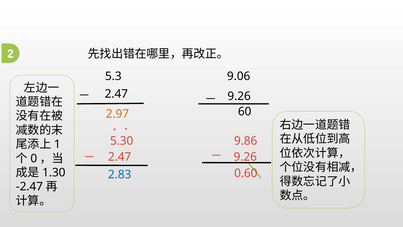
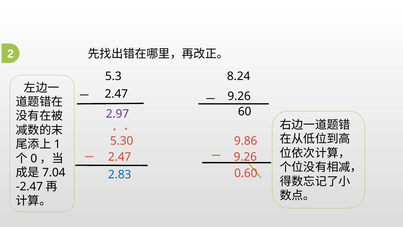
9.06: 9.06 -> 8.24 (239, 76)
2.97 colour: orange -> purple (117, 114)
1.30: 1.30 -> 7.04 (54, 172)
